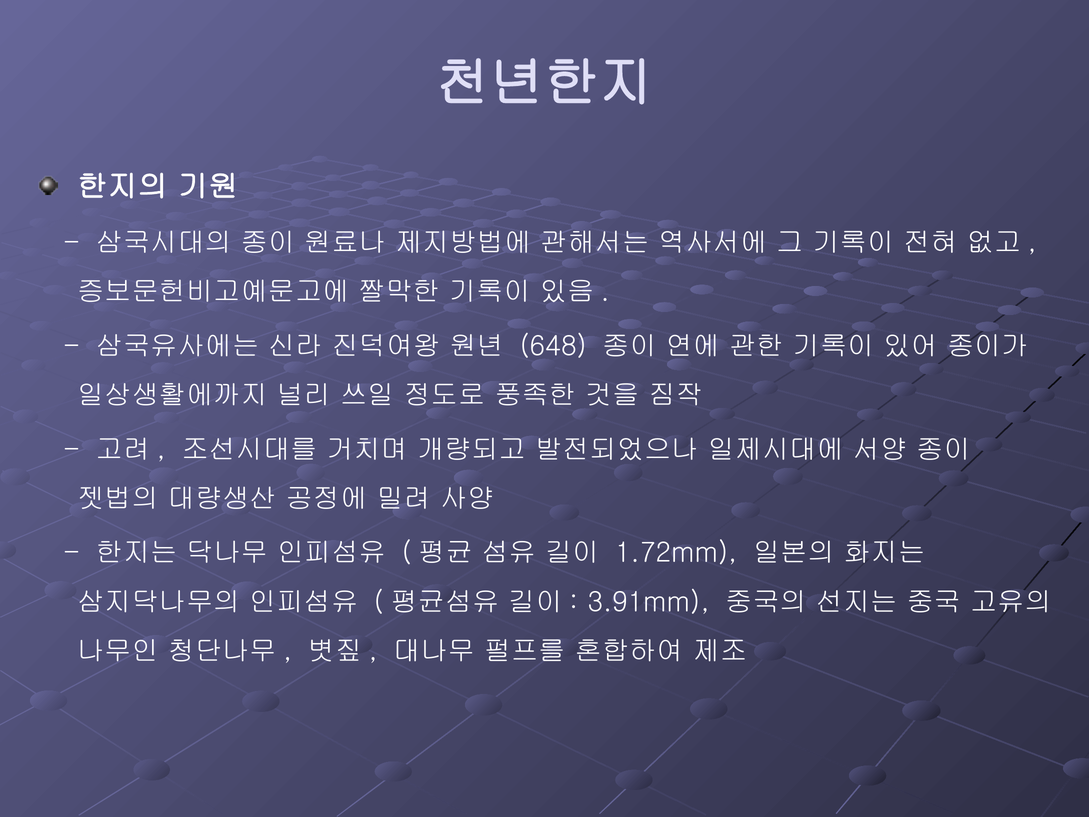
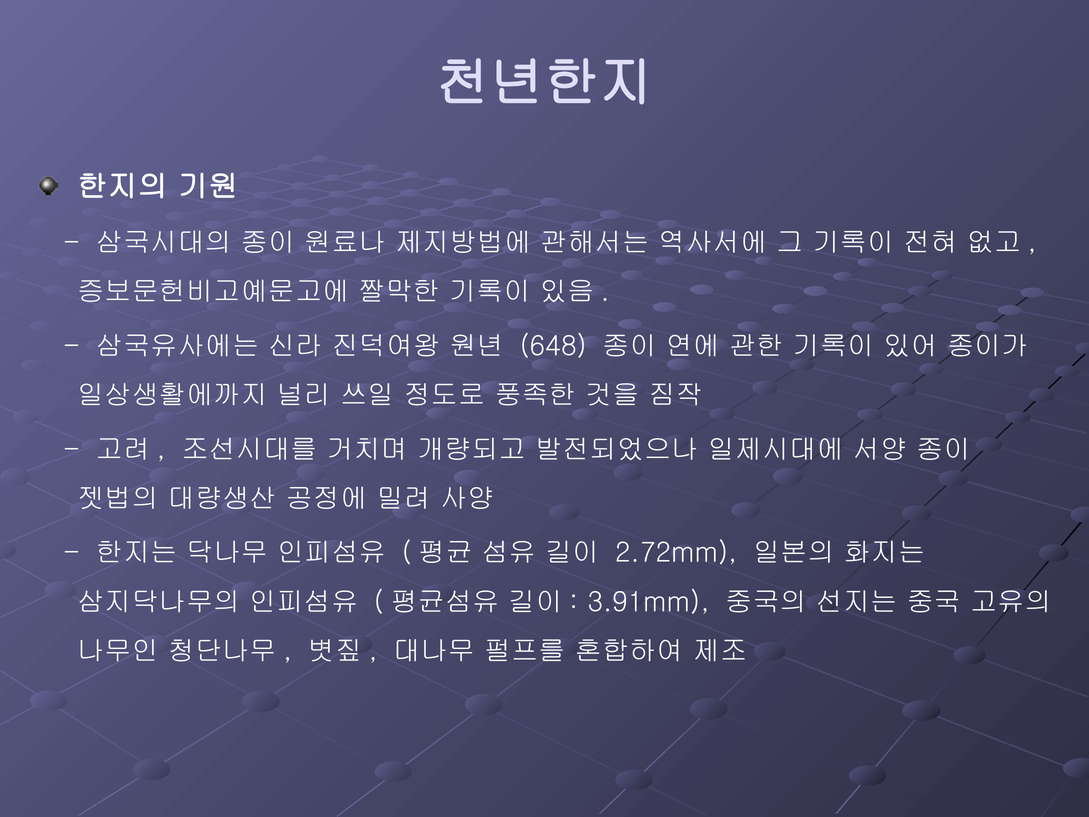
1.72mm: 1.72mm -> 2.72mm (676, 553)
